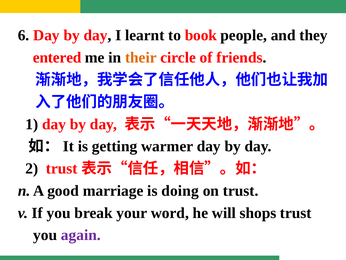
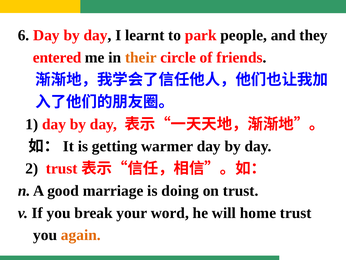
book: book -> park (201, 35)
shops: shops -> home (258, 213)
again colour: purple -> orange (81, 235)
